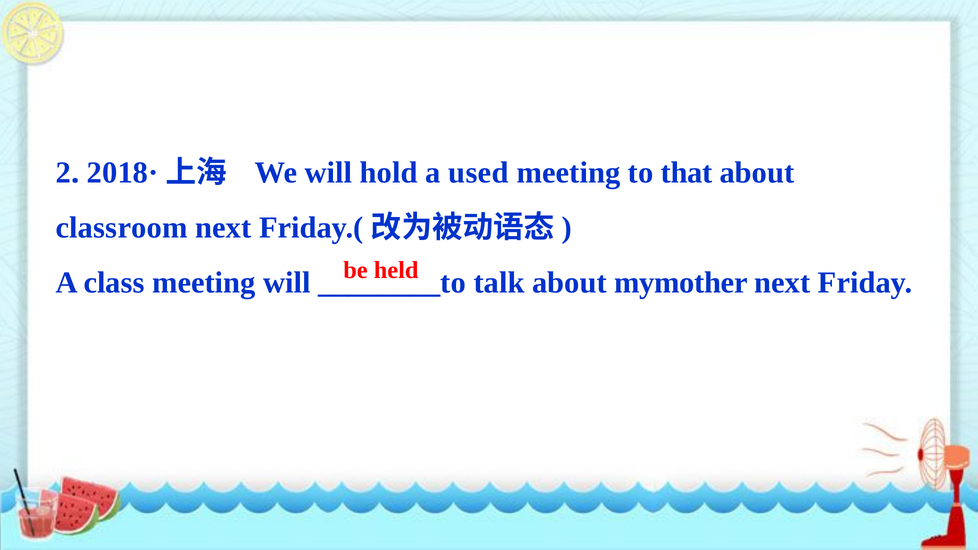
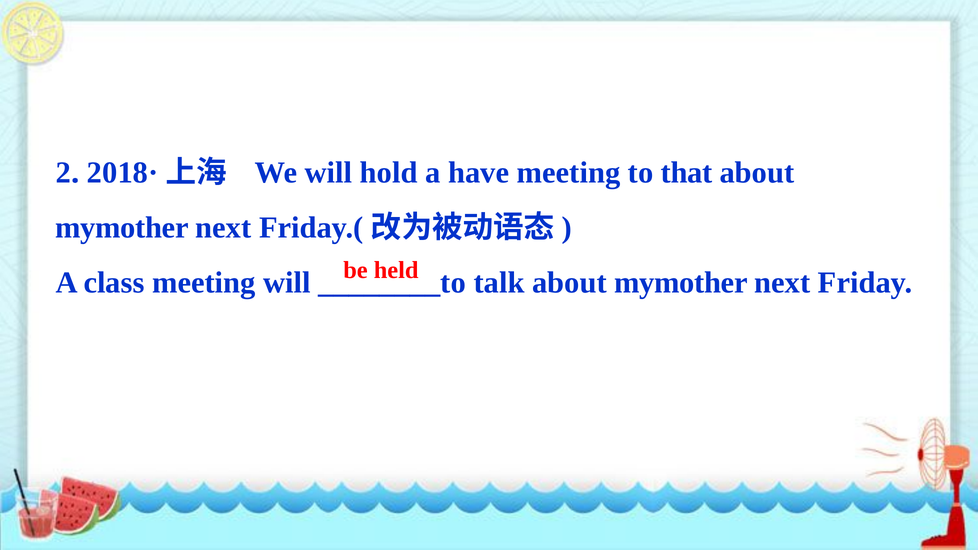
used: used -> have (479, 173)
classroom: classroom -> mymother (122, 228)
